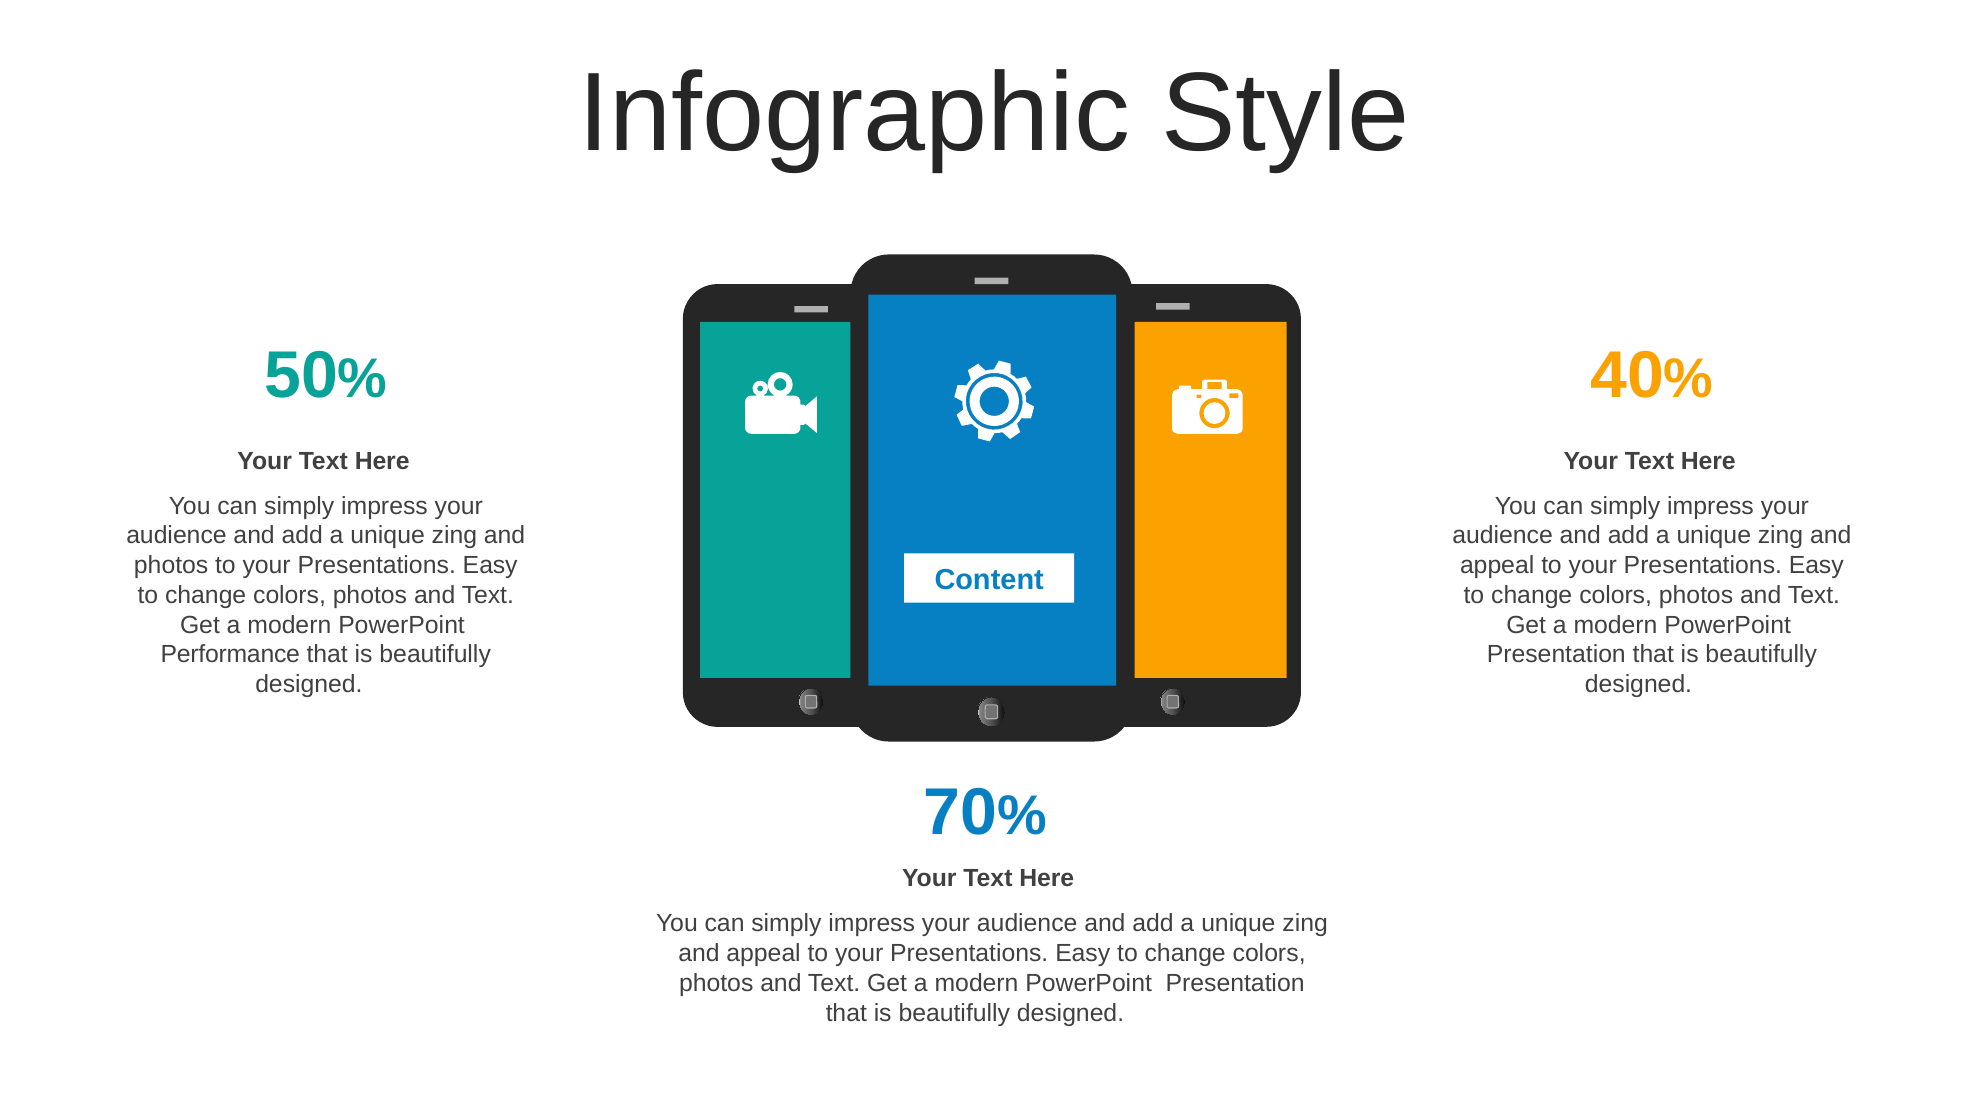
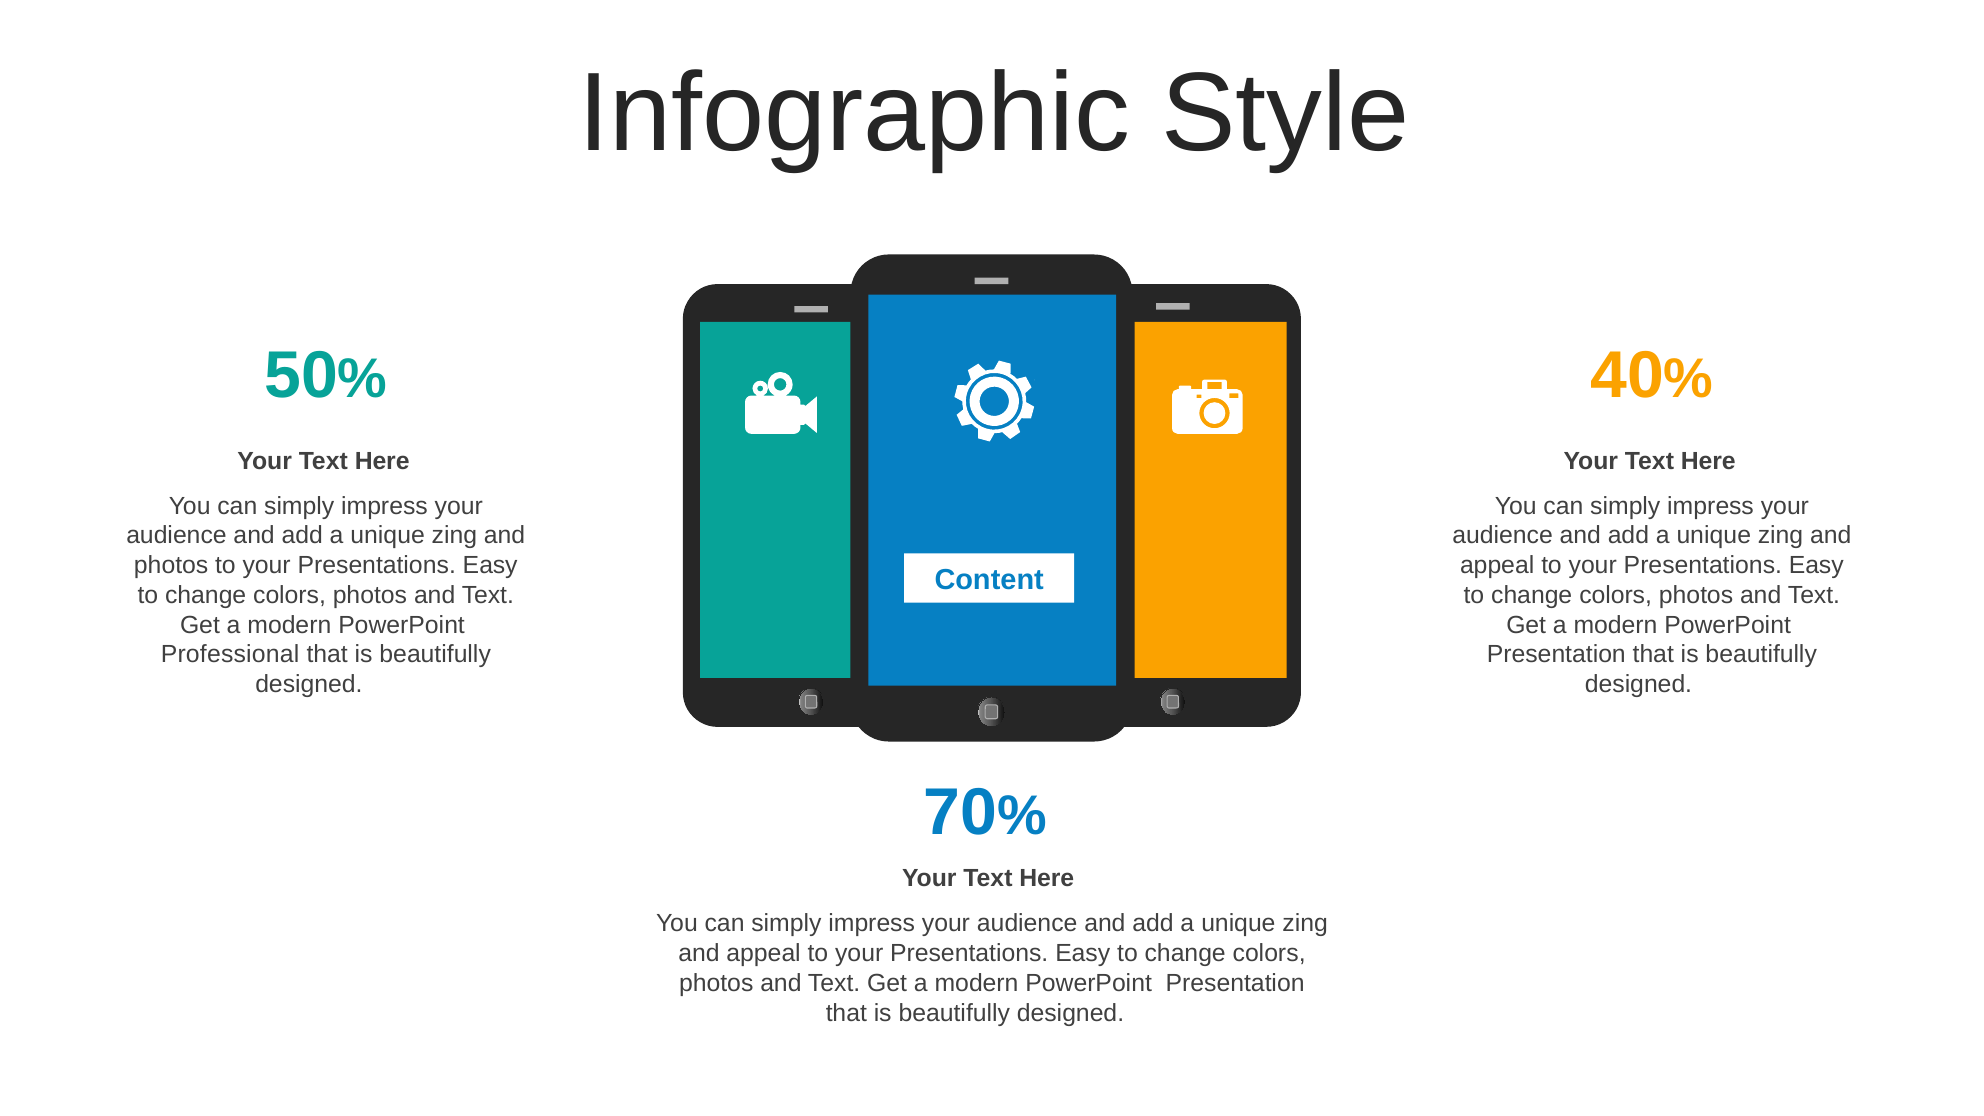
Performance: Performance -> Professional (230, 655)
